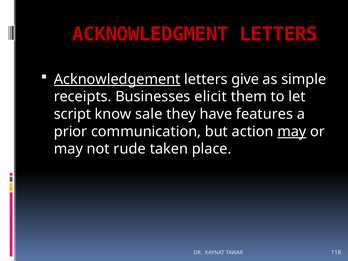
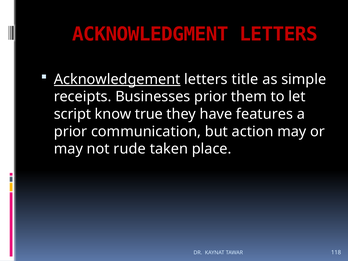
give: give -> title (245, 79)
Businesses elicit: elicit -> prior (211, 97)
sale: sale -> true (149, 114)
may underline: present -> none (292, 131)
